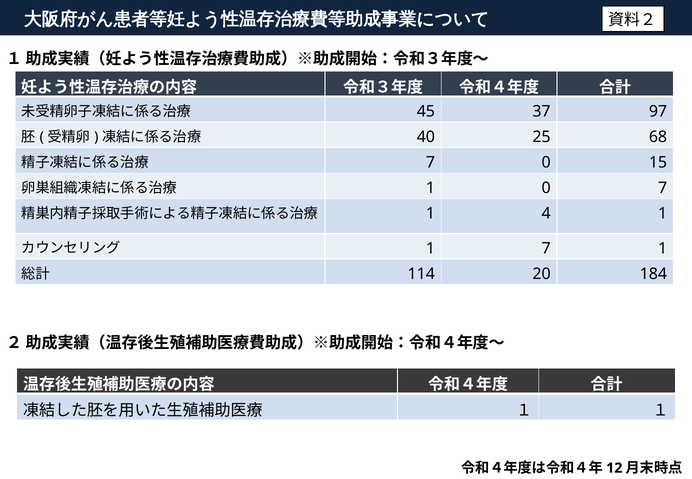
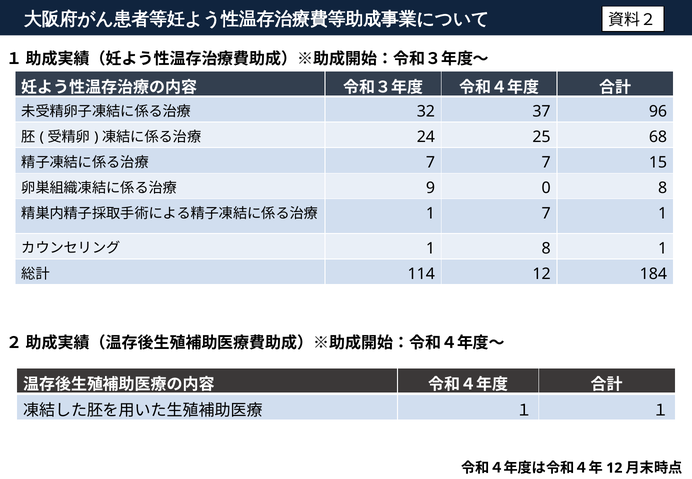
45: 45 -> 32 (426, 111)
97: 97 -> 96 (658, 111)
40: 40 -> 24 (426, 137)
7 0: 0 -> 7 (546, 163)
1: 1 -> 9 (430, 188)
0 7: 7 -> 8 (663, 188)
1 4: 4 -> 7 (546, 214)
1 7: 7 -> 8 (546, 248)
114 20: 20 -> 12 (542, 274)
